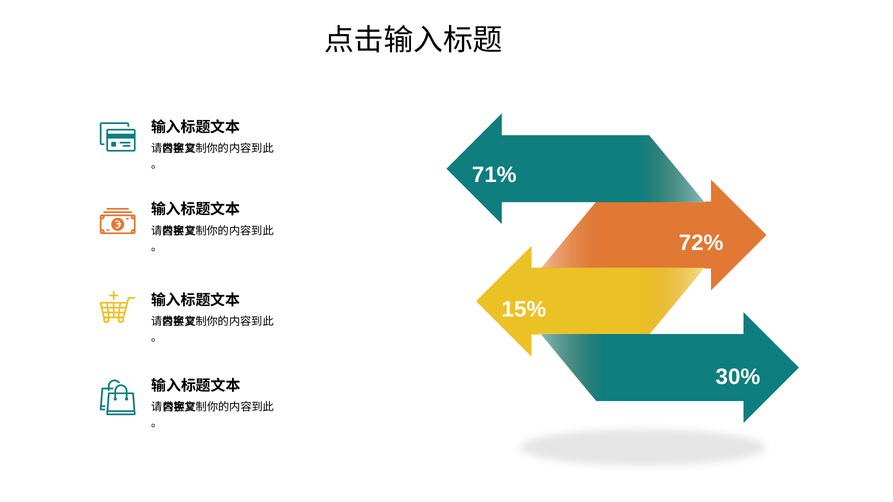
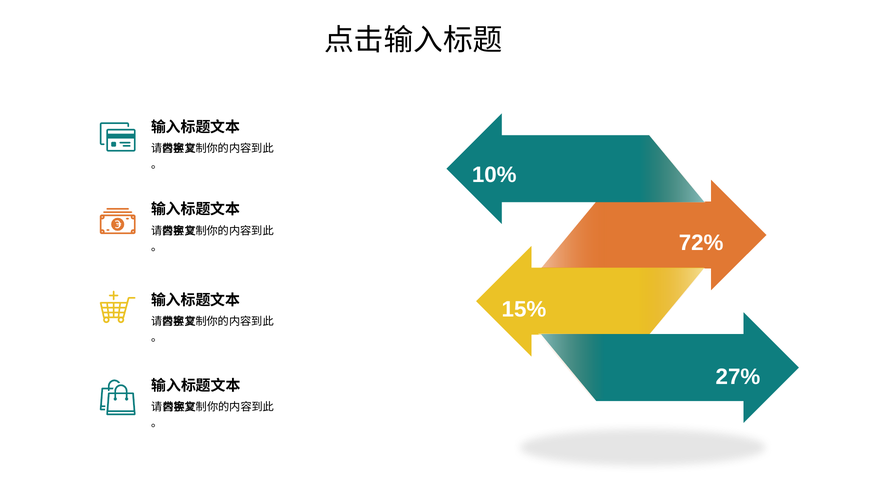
71%: 71% -> 10% (494, 175)
30%: 30% -> 27% (738, 377)
